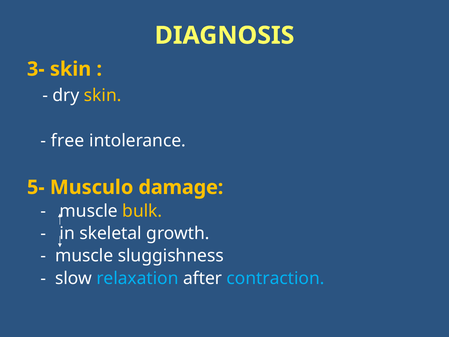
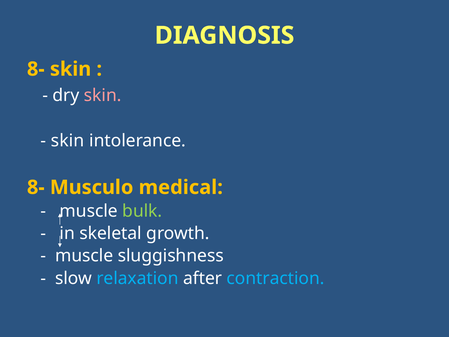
3-: 3- -> 8- (36, 69)
skin colour: yellow -> pink (103, 95)
free: free -> skin (68, 141)
5-: 5- -> 8- (36, 187)
damage: damage -> medical (181, 187)
bulk colour: yellow -> light green (142, 211)
